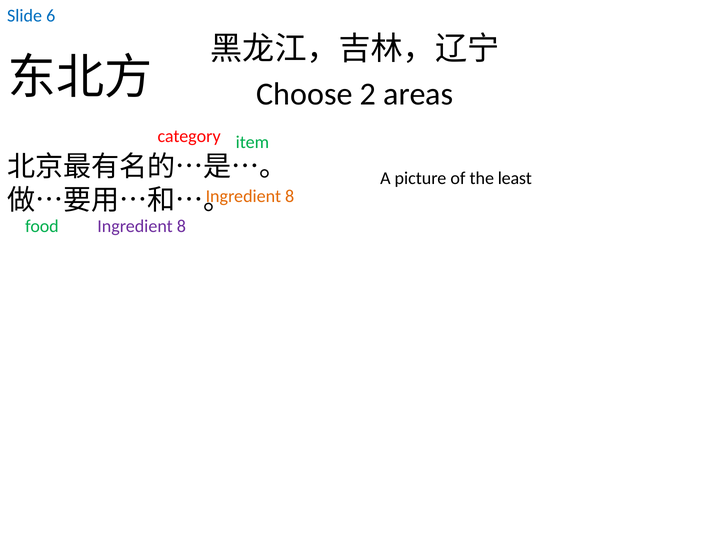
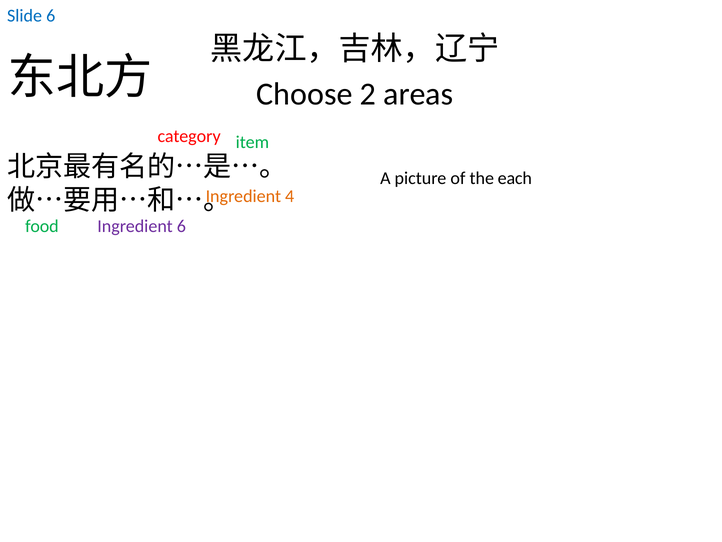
least: least -> each (515, 178)
8: 8 -> 4 (290, 196)
8: 8 -> 6 (181, 226)
